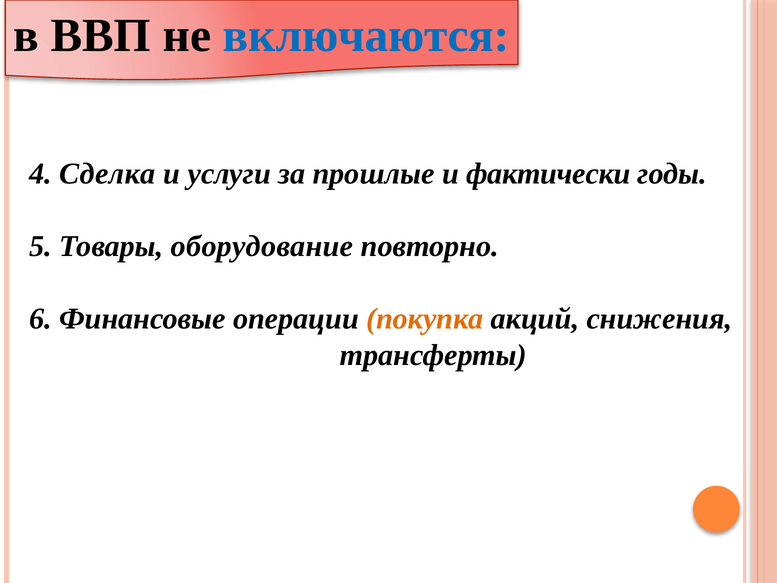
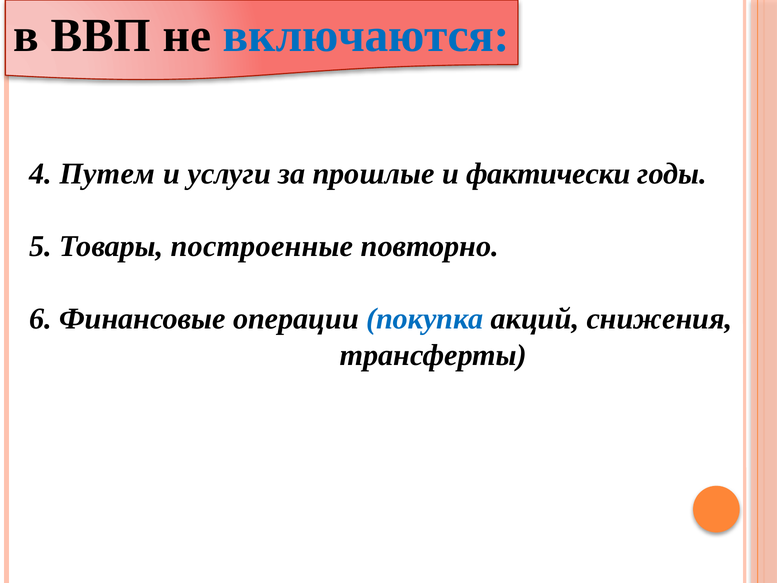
Сделка: Сделка -> Путем (107, 174)
оборудование: оборудование -> построенные (262, 246)
покупка colour: orange -> blue (425, 319)
